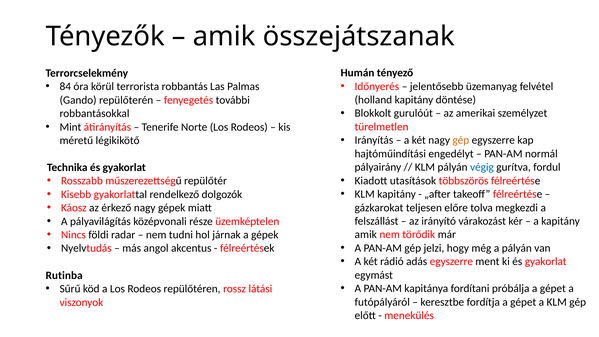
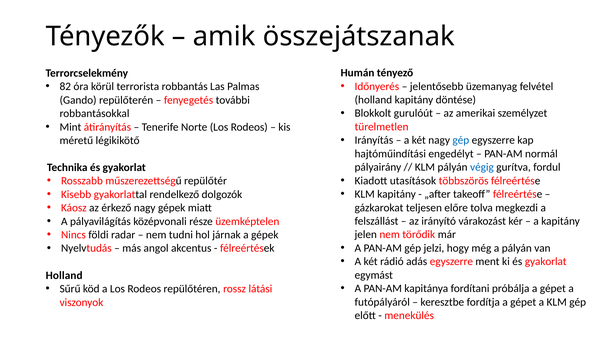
84: 84 -> 82 (65, 87)
gép colour: orange -> blue (461, 140)
amik: amik -> jelen (366, 235)
Rutinba: Rutinba -> Holland (64, 275)
